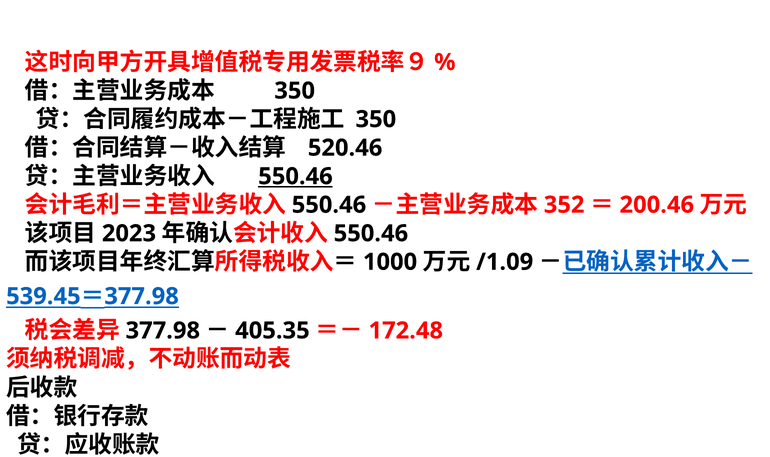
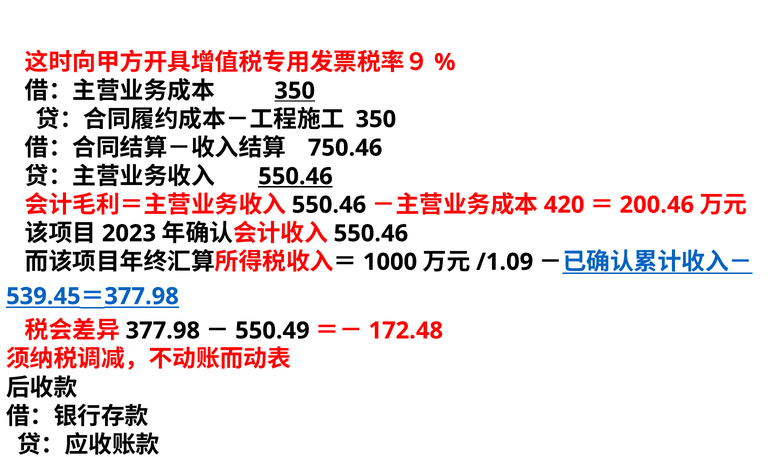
350 underline: none -> present (295, 91)
520.46: 520.46 -> 750.46 (345, 148)
352: 352 -> 420 (564, 205)
405.35: 405.35 -> 550.49 (272, 331)
